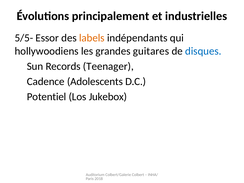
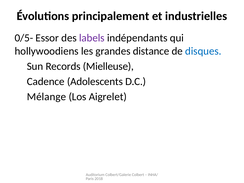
5/5-: 5/5- -> 0/5- (24, 38)
labels colour: orange -> purple (92, 38)
guitares: guitares -> distance (151, 51)
Teenager: Teenager -> Mielleuse (108, 66)
Potentiel: Potentiel -> Mélange (46, 97)
Jukebox: Jukebox -> Aigrelet (108, 97)
